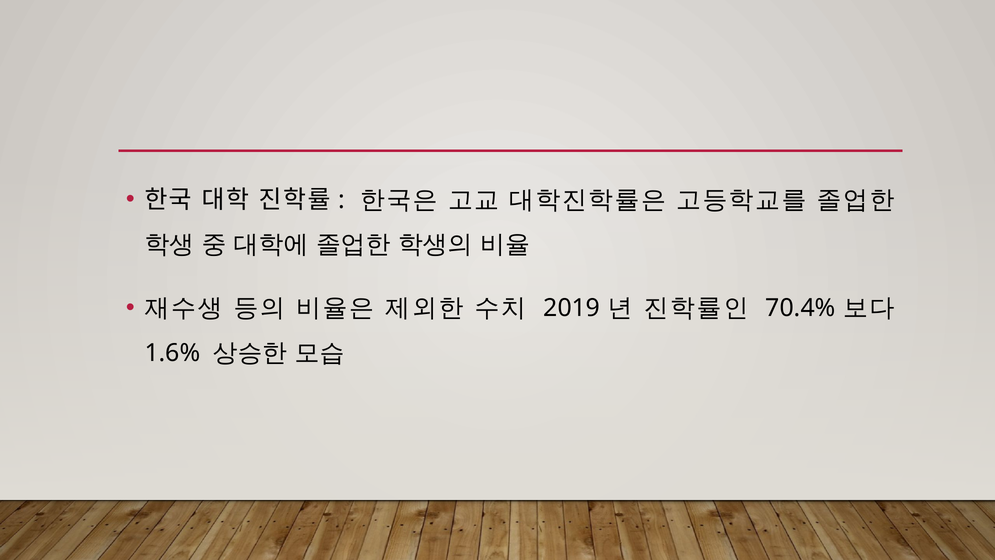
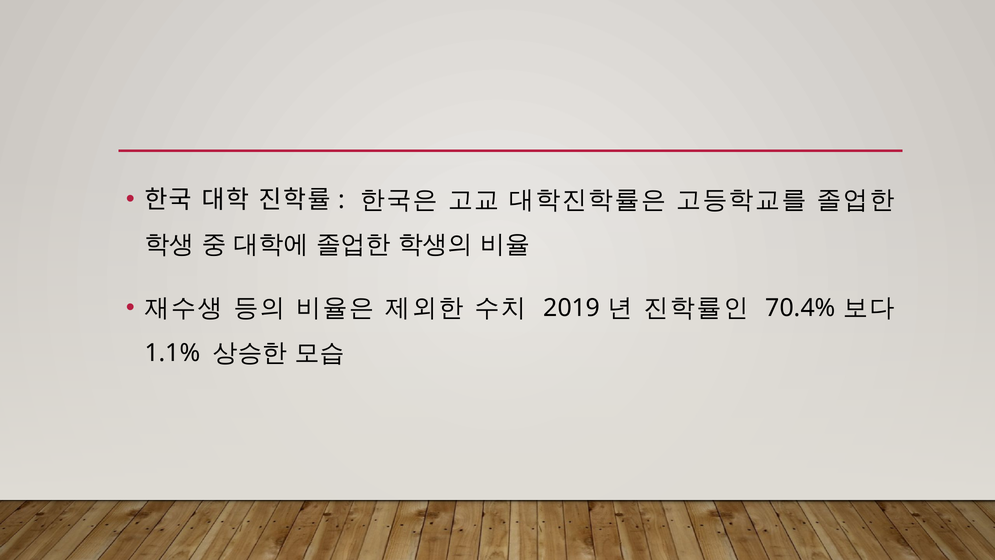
1.6%: 1.6% -> 1.1% (172, 353)
